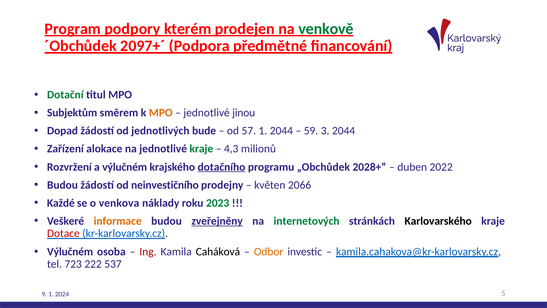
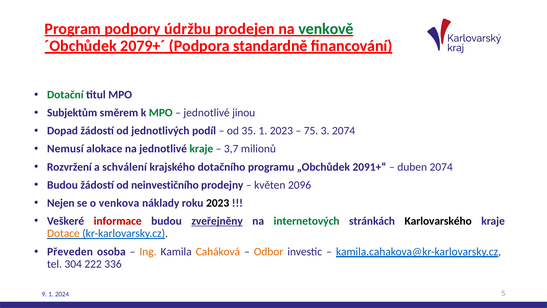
kterém: kterém -> údržbu (188, 29)
2097+´: 2097+´ -> 2079+´ (143, 46)
předmětné: předmětné -> standardně (270, 46)
MPO colour: orange -> green (161, 113)
bude: bude -> podíl (204, 131)
57: 57 -> 35 (249, 131)
1 2044: 2044 -> 2023 (281, 131)
59: 59 -> 75 (311, 131)
3 2044: 2044 -> 2074 (344, 131)
Zařízení: Zařízení -> Nemusí (65, 149)
4,3: 4,3 -> 3,7 (231, 149)
a výlučném: výlučném -> schválení (125, 167)
dotačního underline: present -> none (221, 167)
2028+“: 2028+“ -> 2091+“ (369, 167)
duben 2022: 2022 -> 2074 (441, 167)
2066: 2066 -> 2096 (300, 185)
Každé: Každé -> Nejen (61, 203)
2023 colour: green -> black (218, 203)
informace colour: orange -> red (118, 221)
Dotace colour: red -> orange (63, 233)
Výlučném: Výlučném -> Převeden (70, 252)
Ing colour: red -> orange (148, 252)
Caháková colour: black -> orange (218, 252)
723: 723 -> 304 (73, 264)
537: 537 -> 336 (113, 264)
